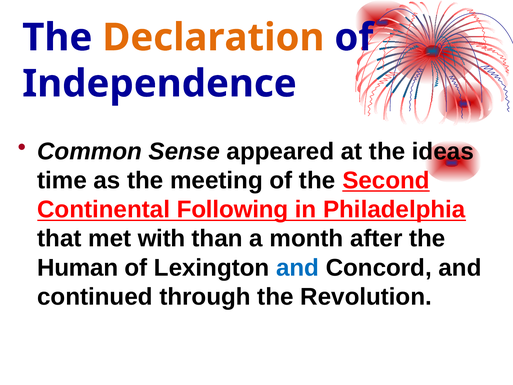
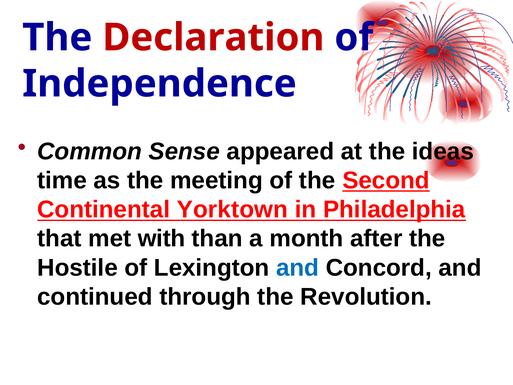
Declaration colour: orange -> red (213, 38)
Following: Following -> Yorktown (232, 209)
Human: Human -> Hostile (78, 268)
